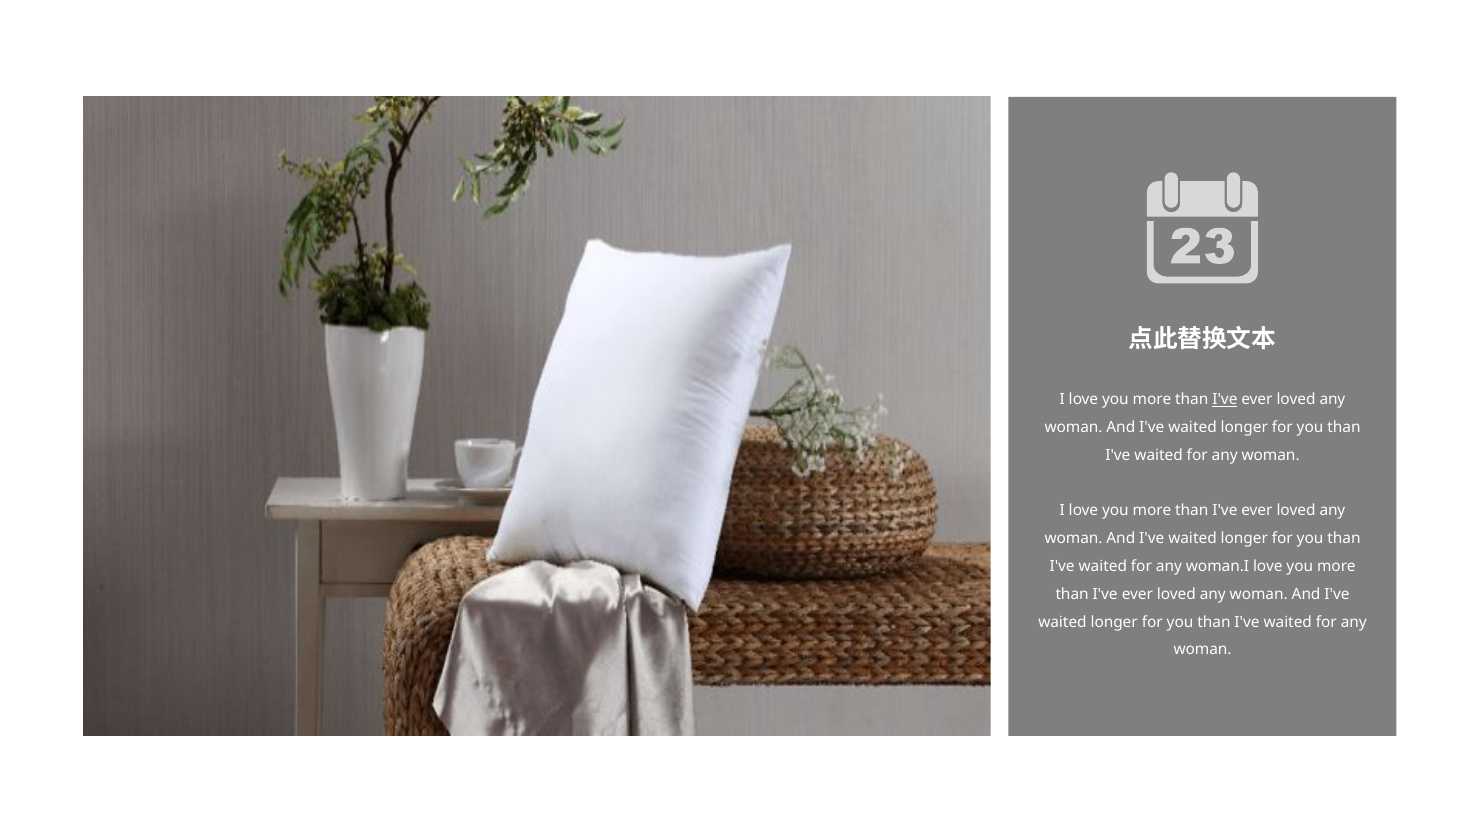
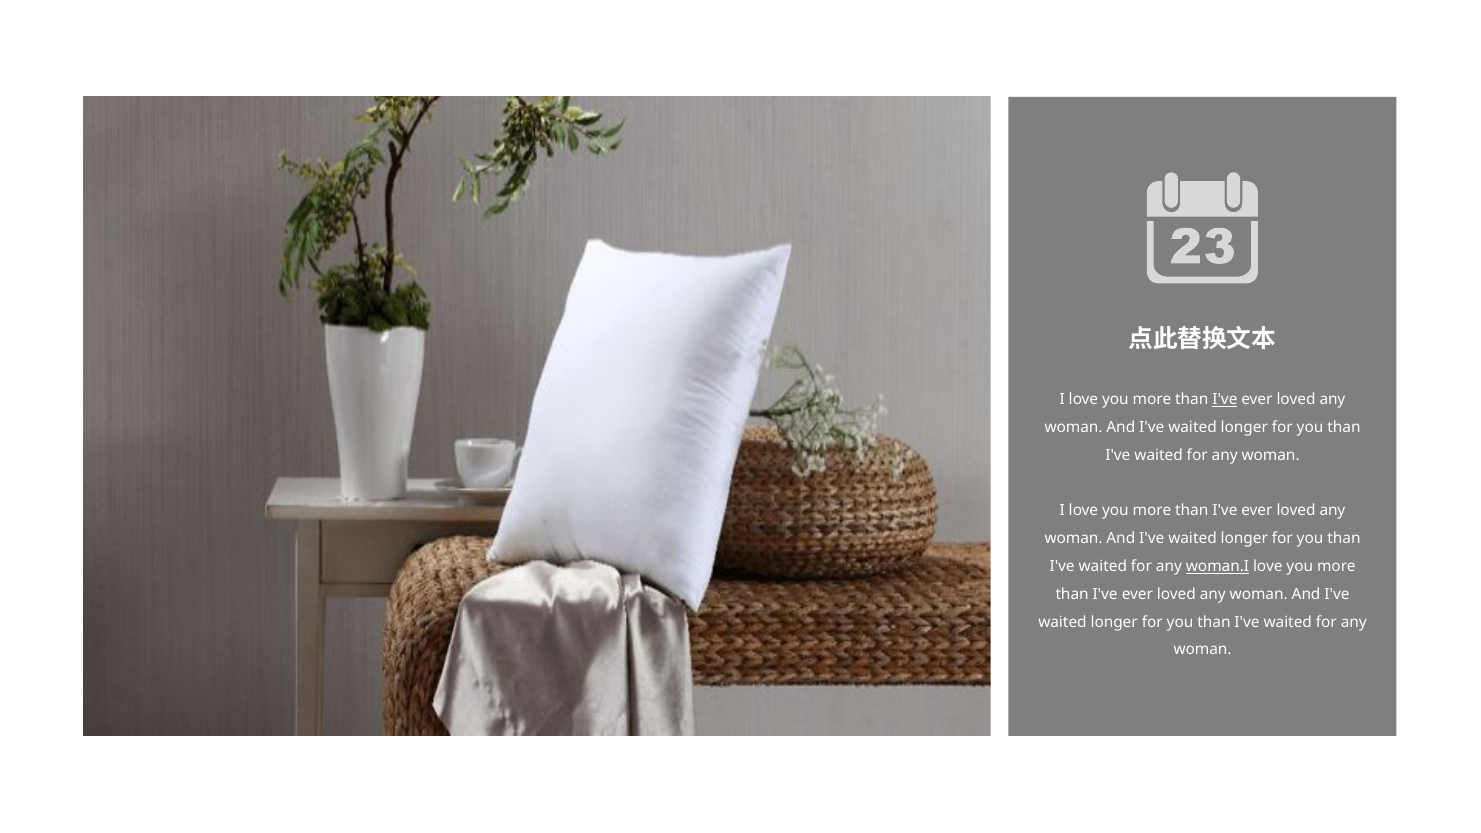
woman.I underline: none -> present (1217, 566)
